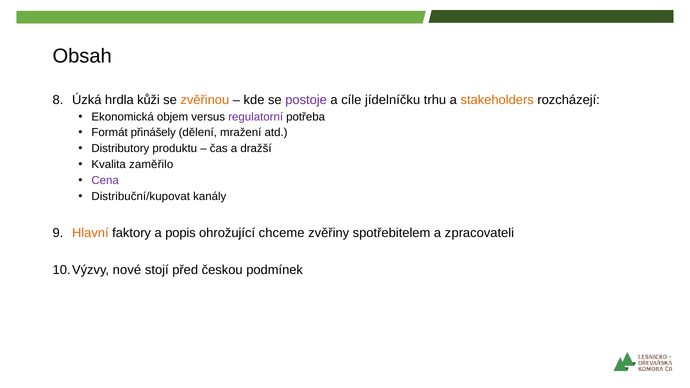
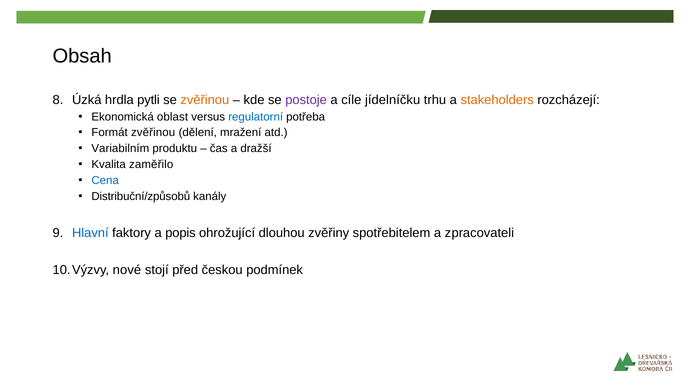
kůži: kůži -> pytli (148, 100)
objem: objem -> oblast (173, 117)
regulatorní colour: purple -> blue (256, 117)
Formát přinášely: přinášely -> zvěřinou (153, 133)
Distributory: Distributory -> Variabilním (120, 149)
Cena colour: purple -> blue (105, 181)
Distribuční/kupovat: Distribuční/kupovat -> Distribuční/způsobů (141, 197)
Hlavní colour: orange -> blue (90, 233)
chceme: chceme -> dlouhou (282, 233)
